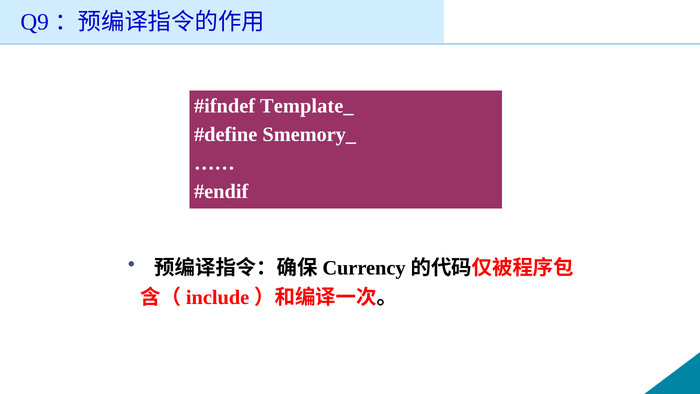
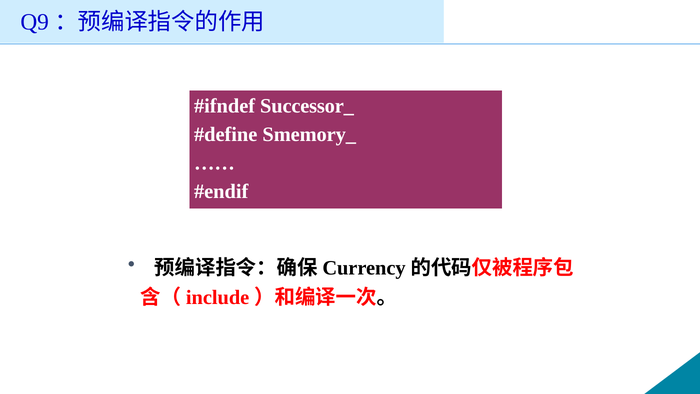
Template_: Template_ -> Successor_ (307, 106)
